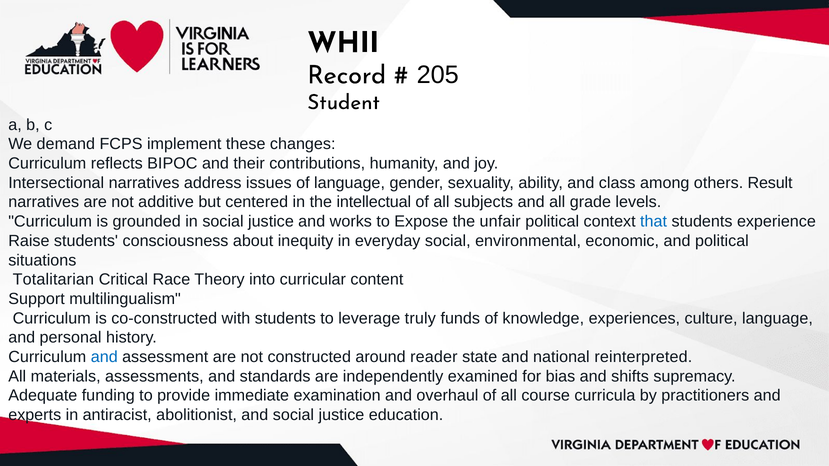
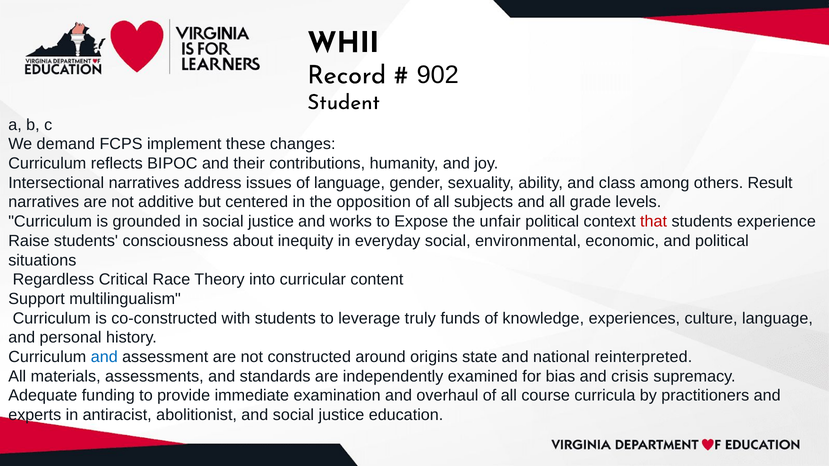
205: 205 -> 902 (438, 75)
intellectual: intellectual -> opposition (374, 202)
that colour: blue -> red (654, 222)
Totalitarian: Totalitarian -> Regardless (53, 280)
reader: reader -> origins (434, 357)
shifts: shifts -> crisis (630, 377)
